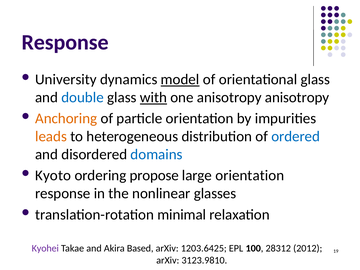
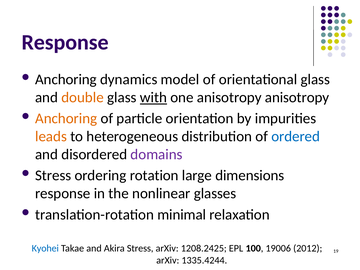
University: University -> Anchoring (66, 80)
model underline: present -> none (180, 80)
double colour: blue -> orange (83, 98)
domains colour: blue -> purple (157, 155)
Kyoto: Kyoto -> Stress (53, 176)
propose: propose -> rotation (154, 176)
large orientation: orientation -> dimensions (250, 176)
Kyohei colour: purple -> blue (45, 248)
Akira Based: Based -> Stress (140, 248)
1203.6425: 1203.6425 -> 1208.2425 (204, 248)
28312: 28312 -> 19006 (278, 248)
3123.9810: 3123.9810 -> 1335.4244 (204, 260)
